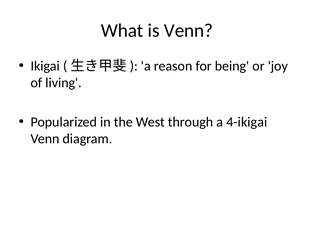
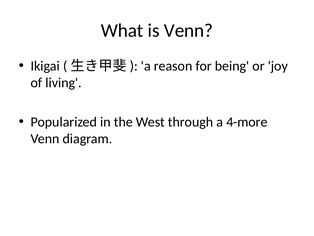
4-ikigai: 4-ikigai -> 4-more (247, 122)
